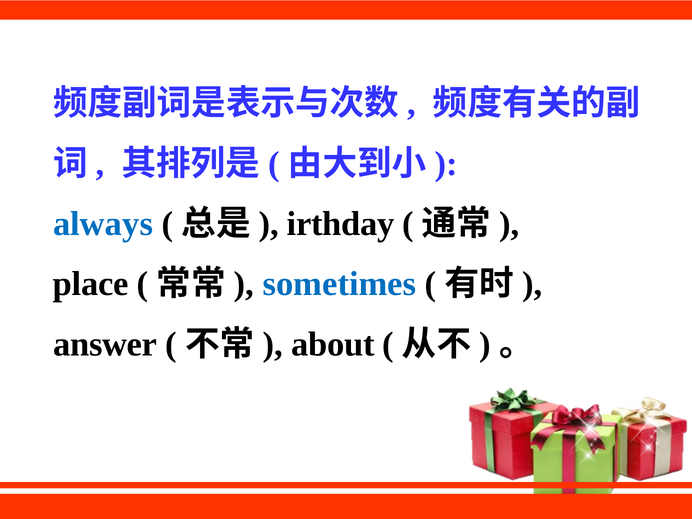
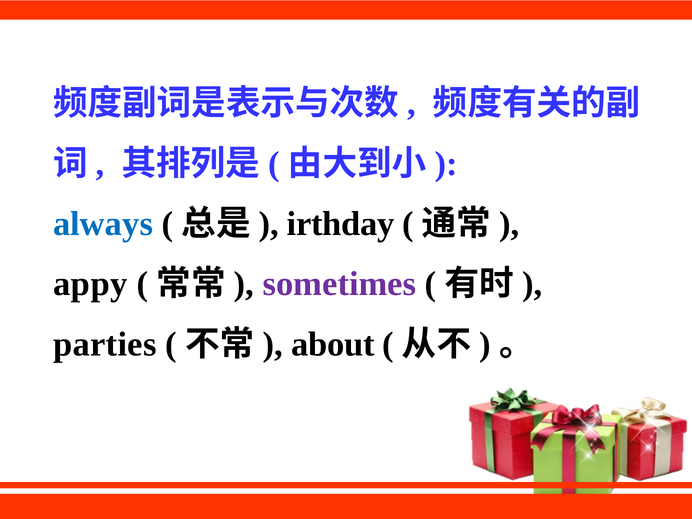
place: place -> appy (90, 284)
sometimes colour: blue -> purple (339, 284)
answer: answer -> parties (105, 344)
